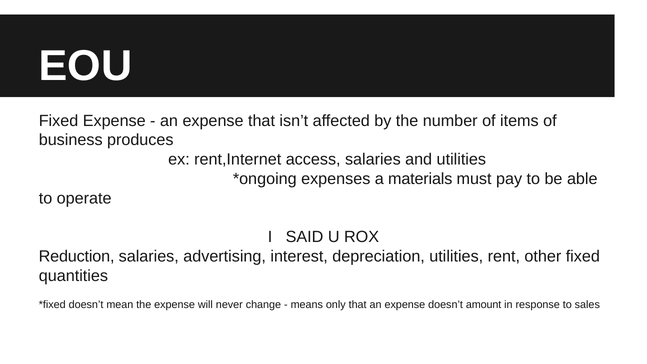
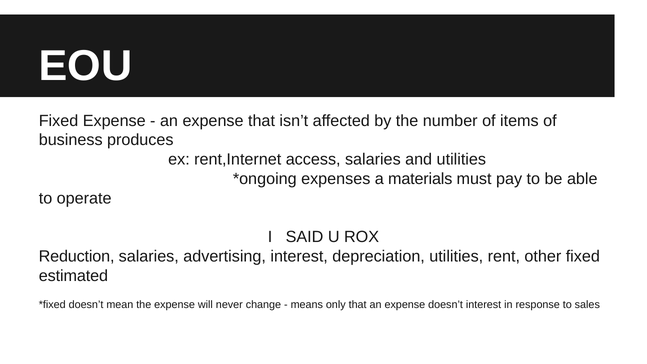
quantities: quantities -> estimated (73, 276)
doesn’t amount: amount -> interest (484, 305)
